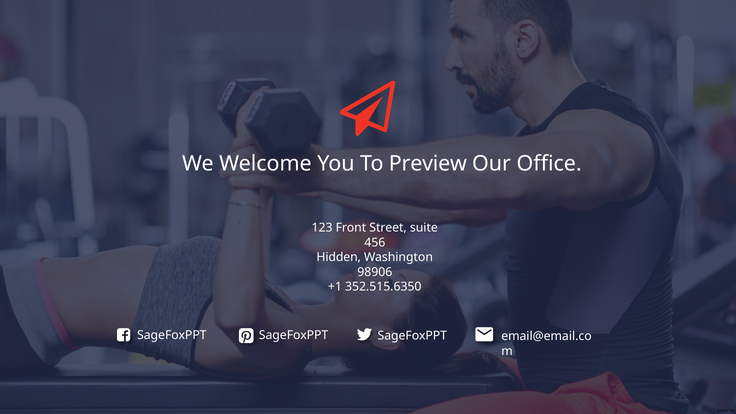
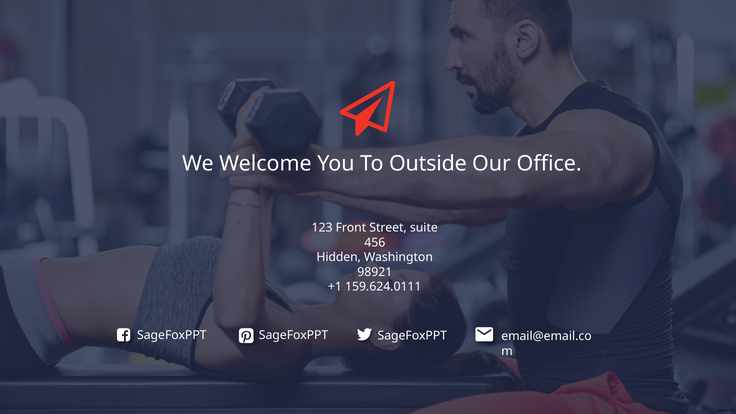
Preview: Preview -> Outside (428, 164)
98906: 98906 -> 98921 (375, 272)
352.515.6350: 352.515.6350 -> 159.624.0111 (383, 287)
